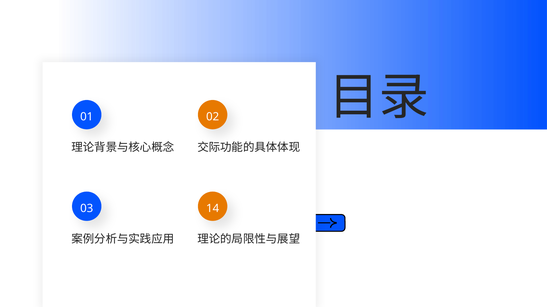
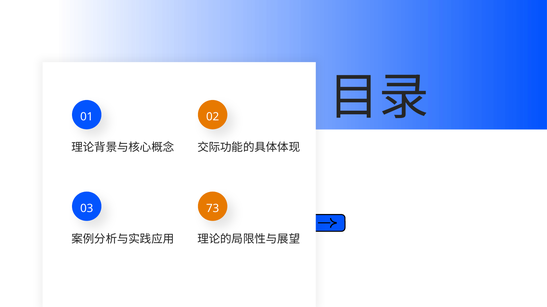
14: 14 -> 73 (213, 209)
